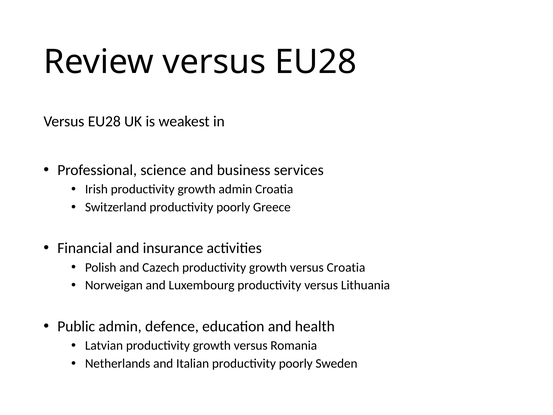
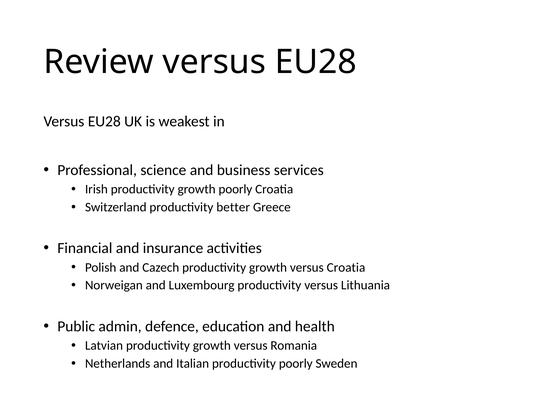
growth admin: admin -> poorly (235, 189)
Switzerland productivity poorly: poorly -> better (233, 207)
